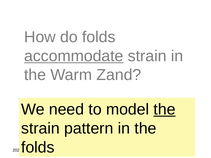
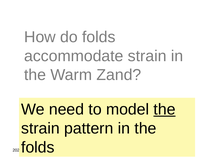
accommodate underline: present -> none (74, 56)
